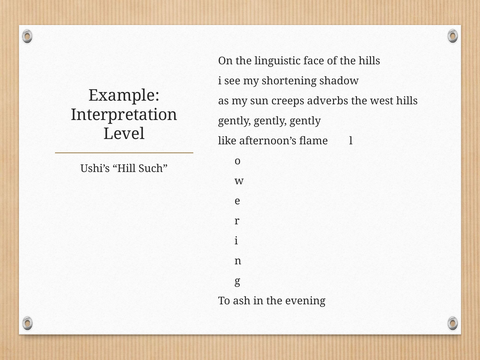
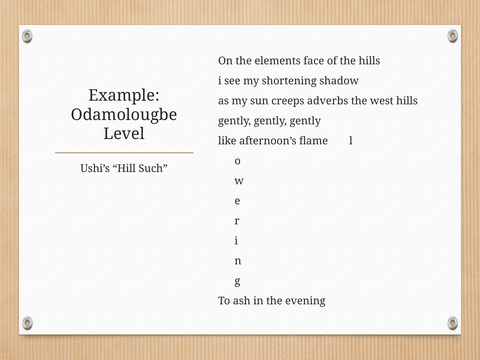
linguistic: linguistic -> elements (278, 61)
Interpretation: Interpretation -> Odamolougbe (124, 115)
